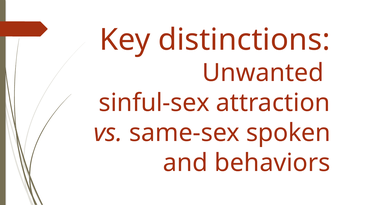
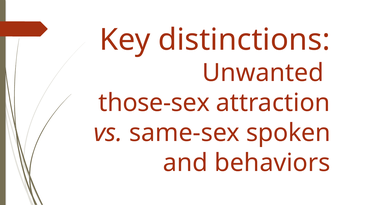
sinful-sex: sinful-sex -> those-sex (154, 103)
